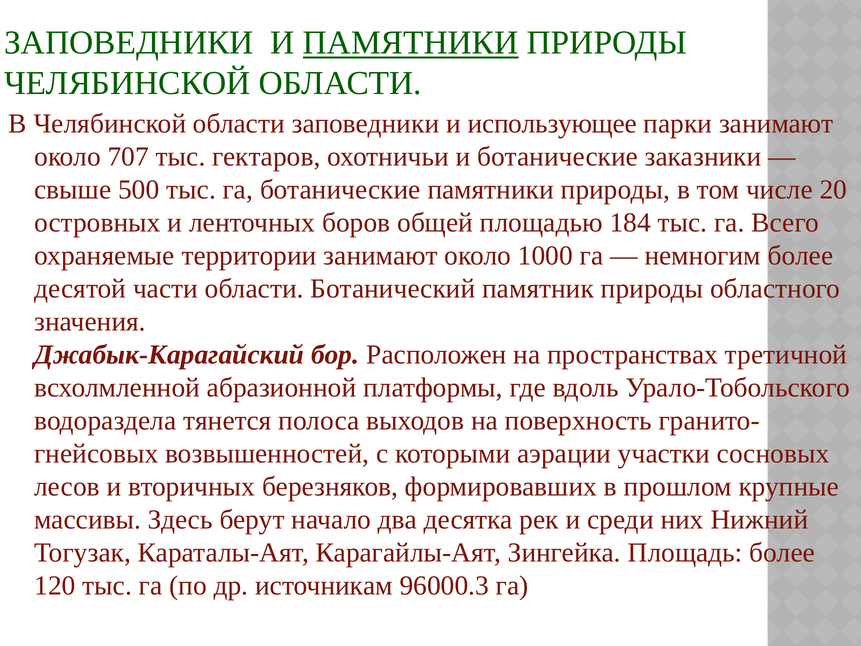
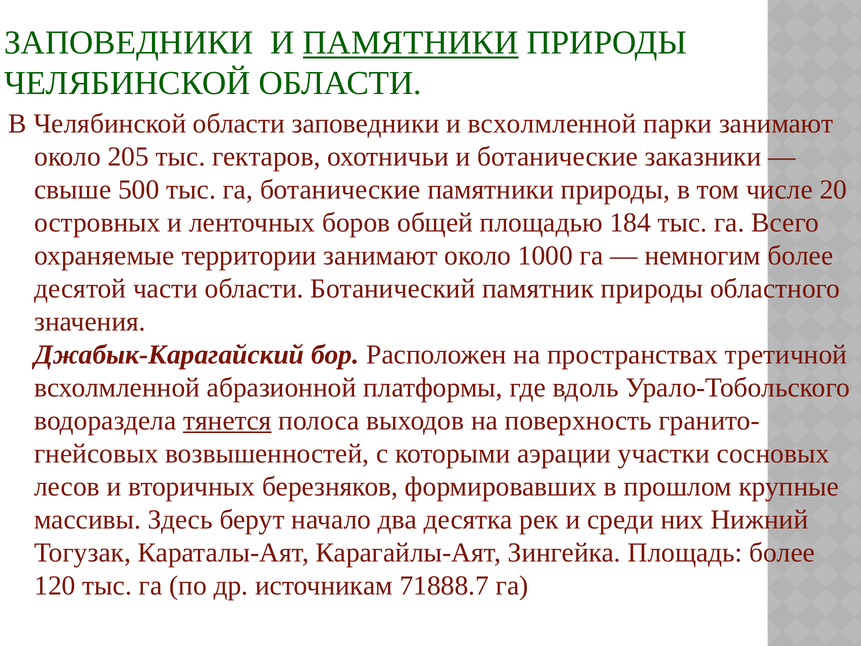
и использующее: использующее -> всхолмленной (552, 124)
707: 707 -> 205 (128, 157)
тянется underline: none -> present (227, 420)
96000.3: 96000.3 -> 71888.7 (444, 585)
